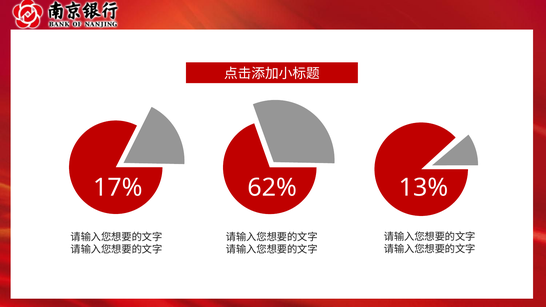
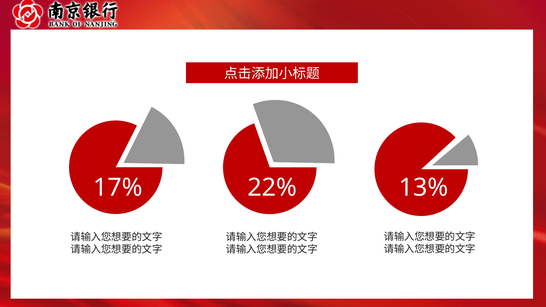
62%: 62% -> 22% (272, 188)
